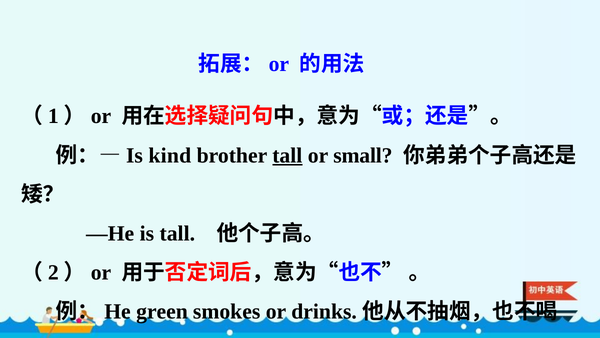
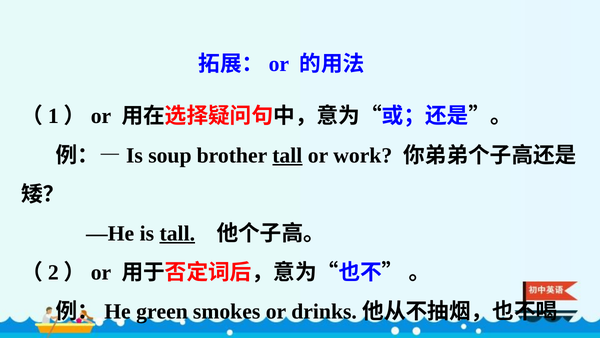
kind: kind -> soup (170, 155)
small: small -> work (363, 155)
tall underline: none -> present (177, 233)
